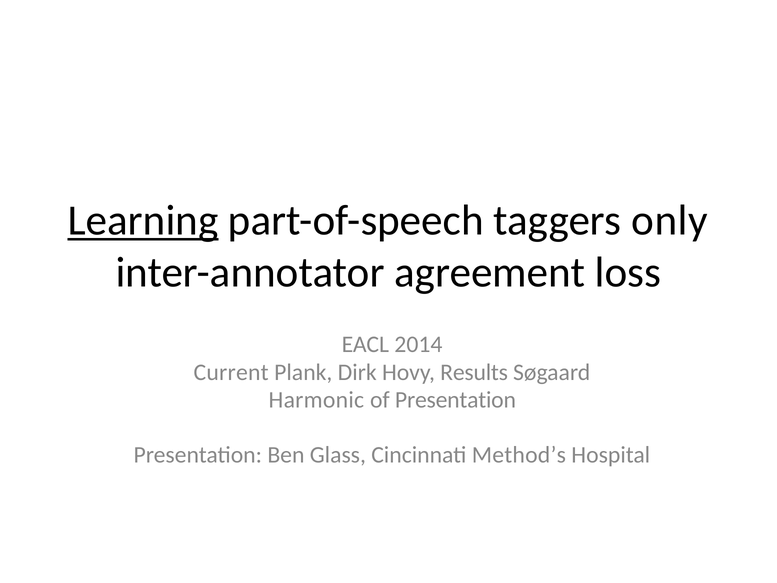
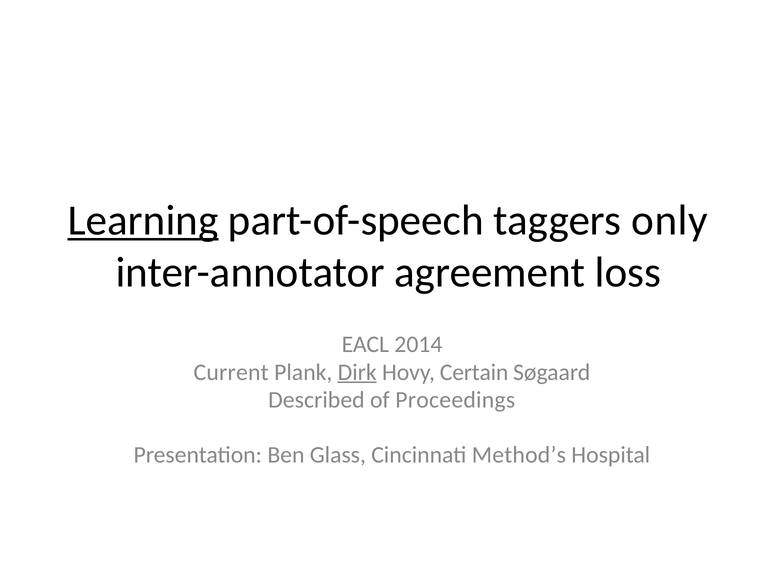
Dirk underline: none -> present (357, 372)
Results: Results -> Certain (474, 372)
Harmonic: Harmonic -> Described (316, 400)
of Presentation: Presentation -> Proceedings (455, 400)
